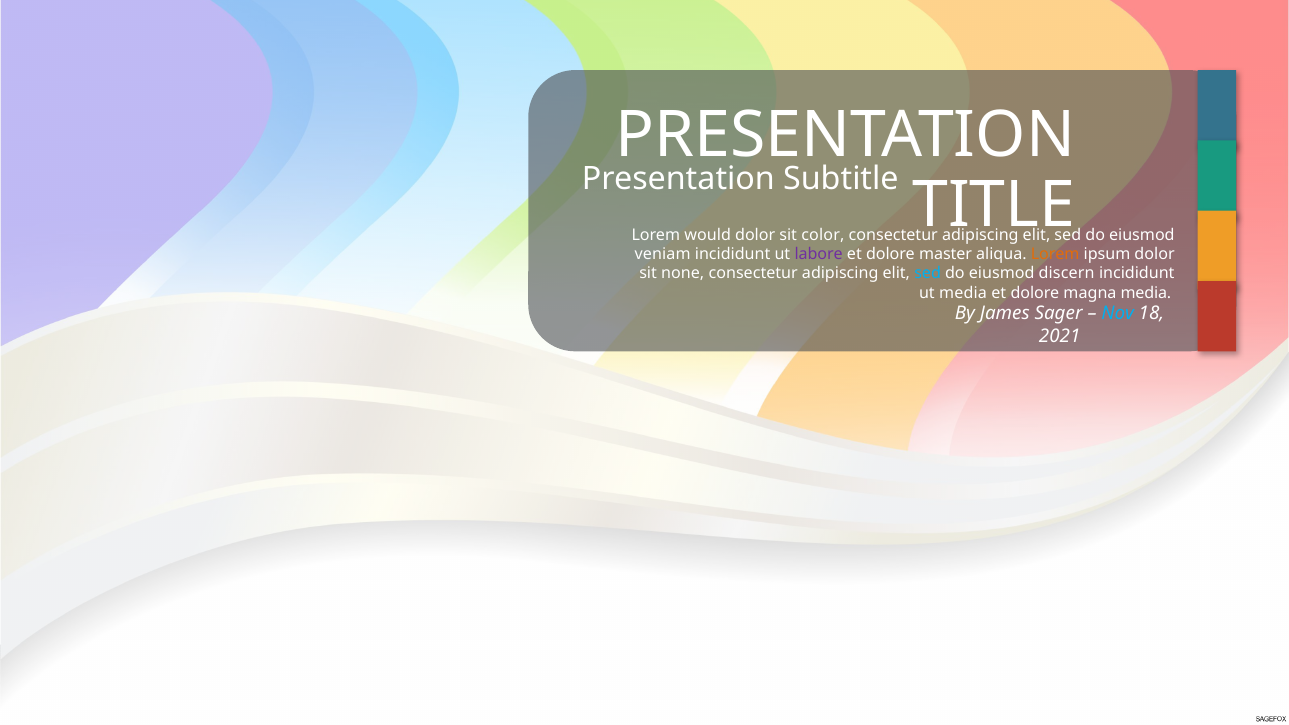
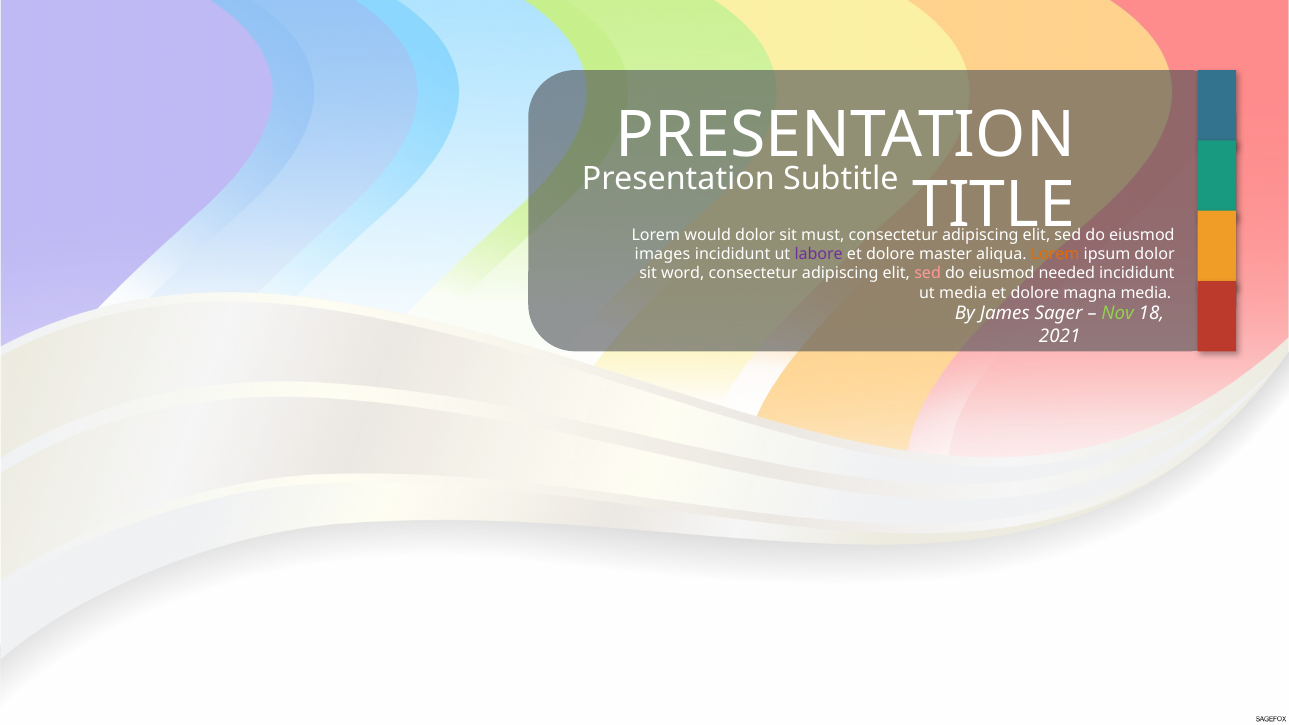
color: color -> must (823, 235)
veniam: veniam -> images (663, 254)
none: none -> word (683, 273)
sed colour: light blue -> pink (928, 273)
discern: discern -> needed (1067, 273)
Nov colour: light blue -> light green (1118, 314)
